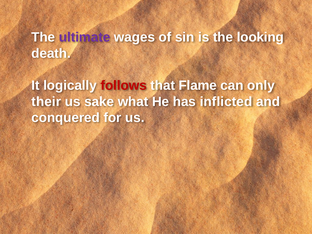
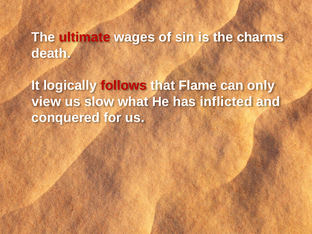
ultimate colour: purple -> red (85, 37)
looking: looking -> charms (260, 37)
their: their -> view (46, 102)
sake: sake -> slow (99, 102)
